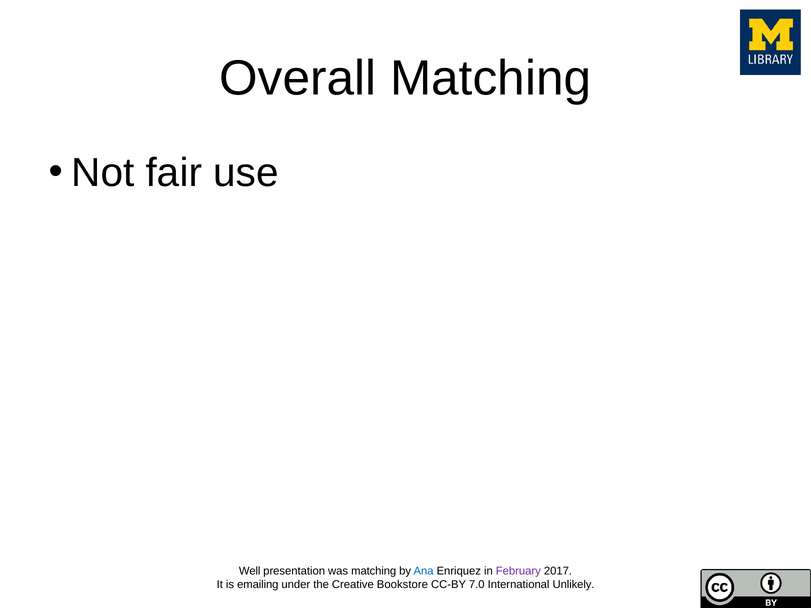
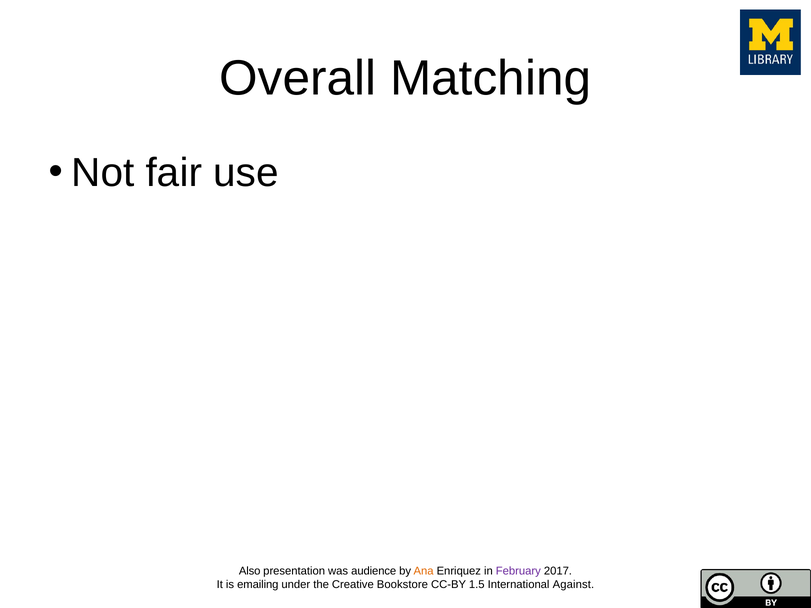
Well: Well -> Also (250, 571)
was matching: matching -> audience (374, 571)
Ana colour: blue -> orange (424, 571)
7.0: 7.0 -> 1.5 (477, 585)
Unlikely: Unlikely -> Against (573, 585)
